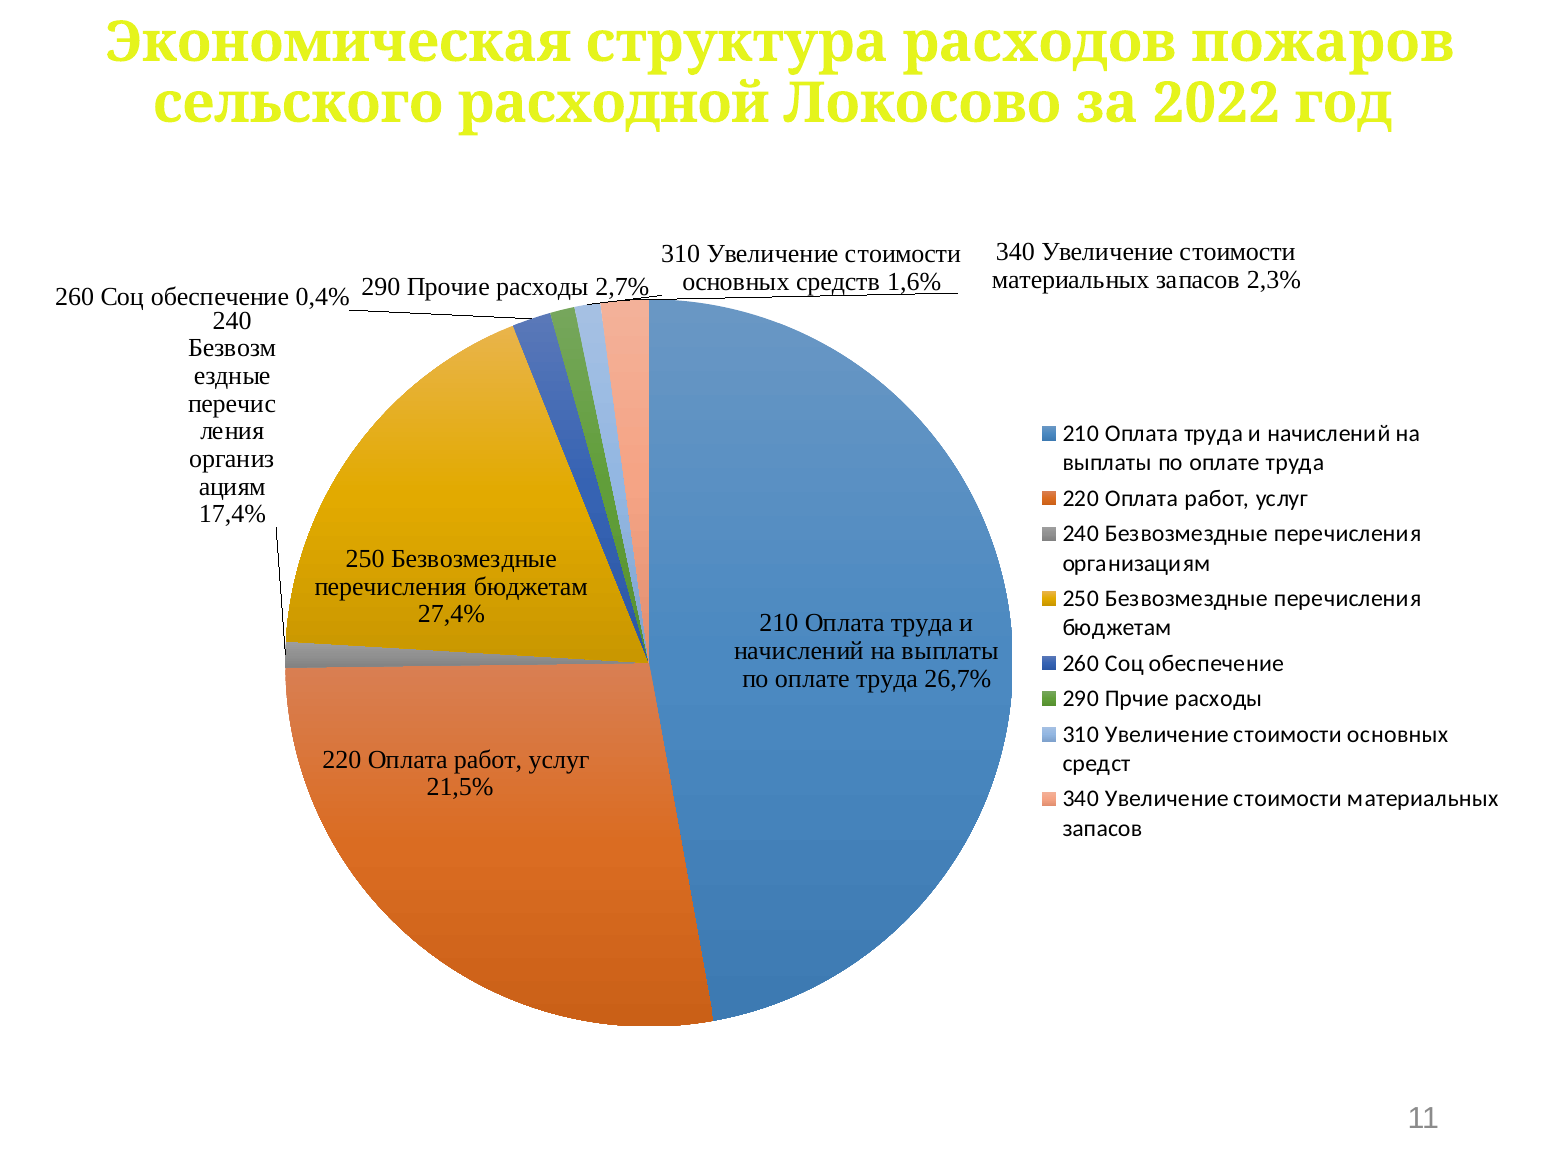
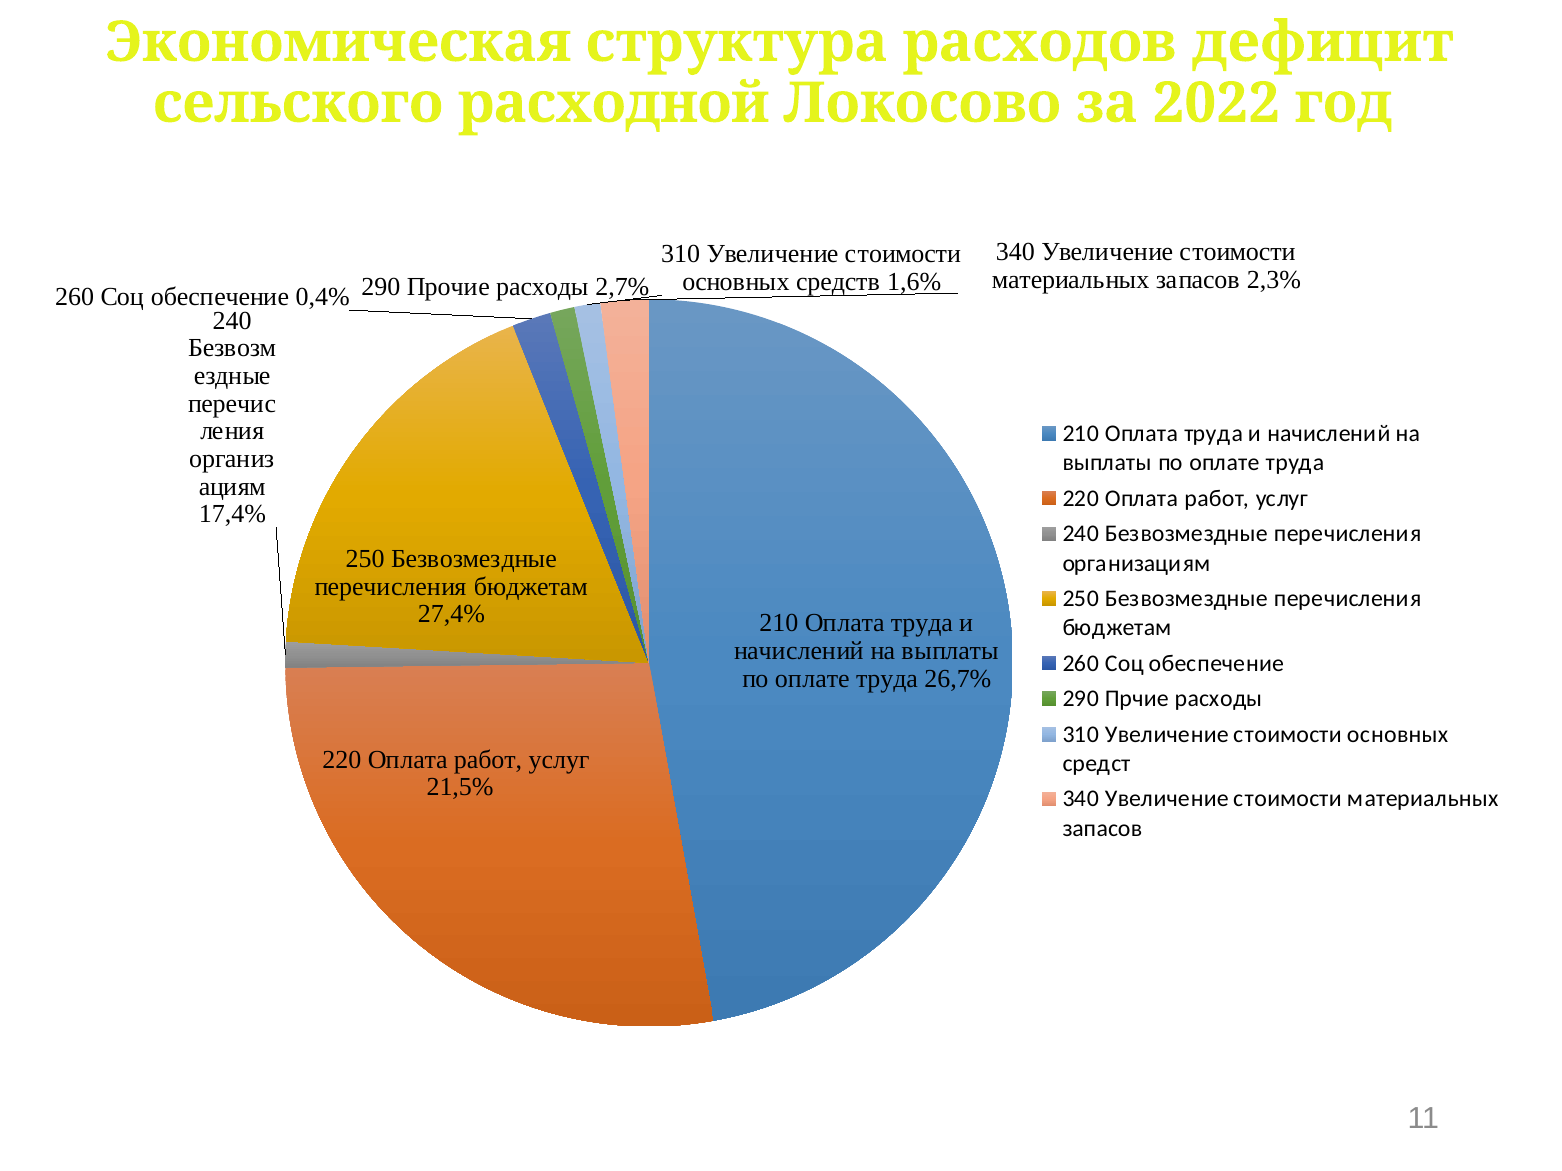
пожаров: пожаров -> дефицит (1323, 42)
